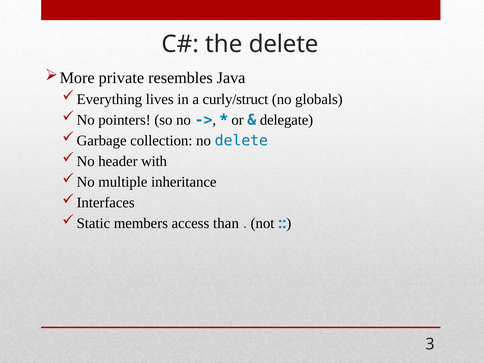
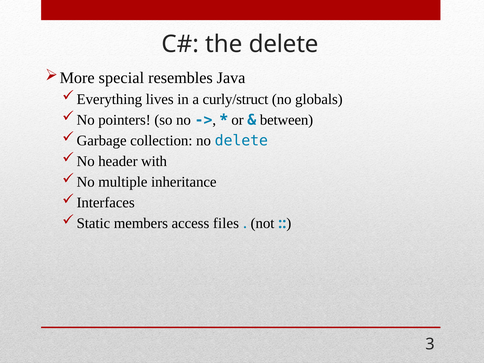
private: private -> special (121, 78)
delegate: delegate -> between (286, 120)
than: than -> files (226, 223)
